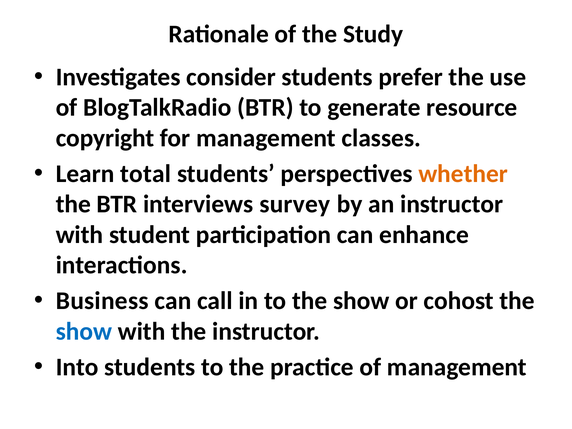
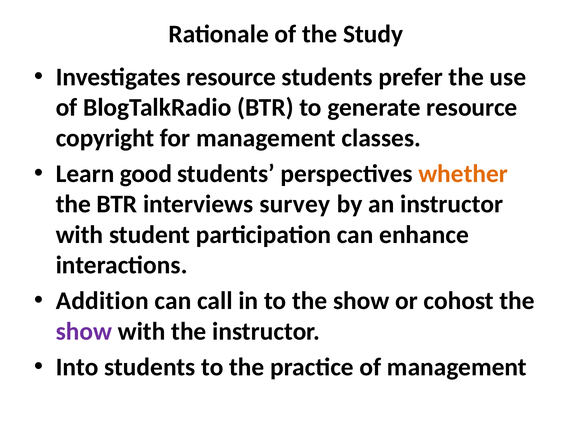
Investigates consider: consider -> resource (231, 77)
total: total -> good (146, 174)
Business: Business -> Addition (102, 301)
show colour: blue -> purple (84, 331)
